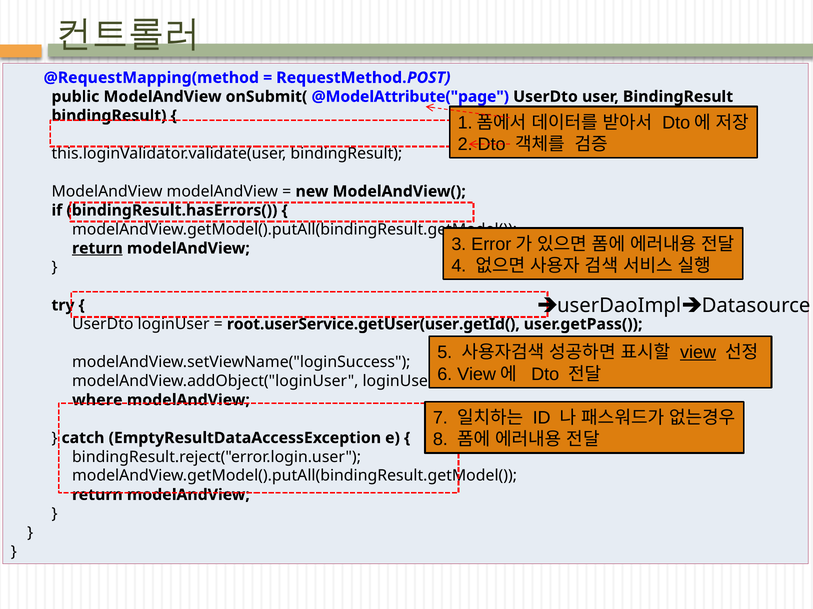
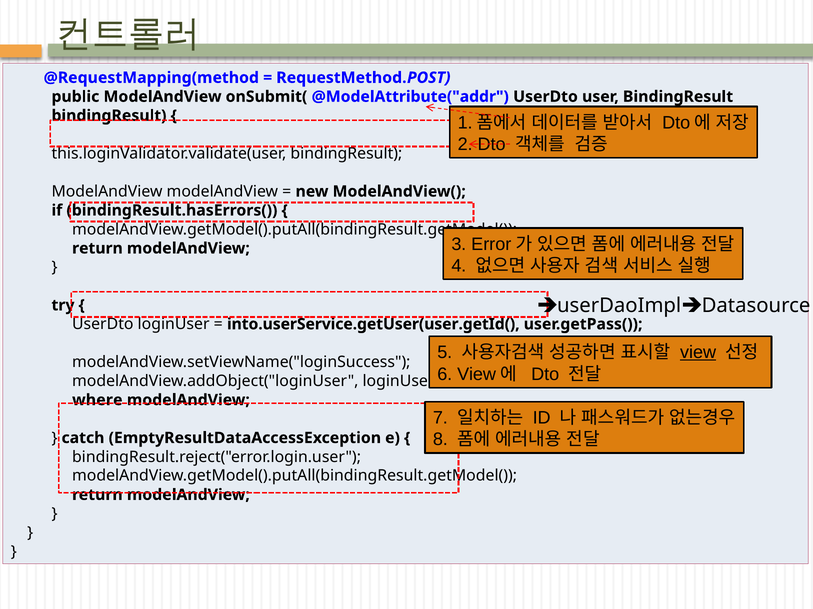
@ModelAttribute("page: @ModelAttribute("page -> @ModelAttribute("addr (410, 97)
return underline: present -> none (97, 249)
root.userService.getUser(user.getId(: root.userService.getUser(user.getId( -> into.userService.getUser(user.getId( (373, 325)
